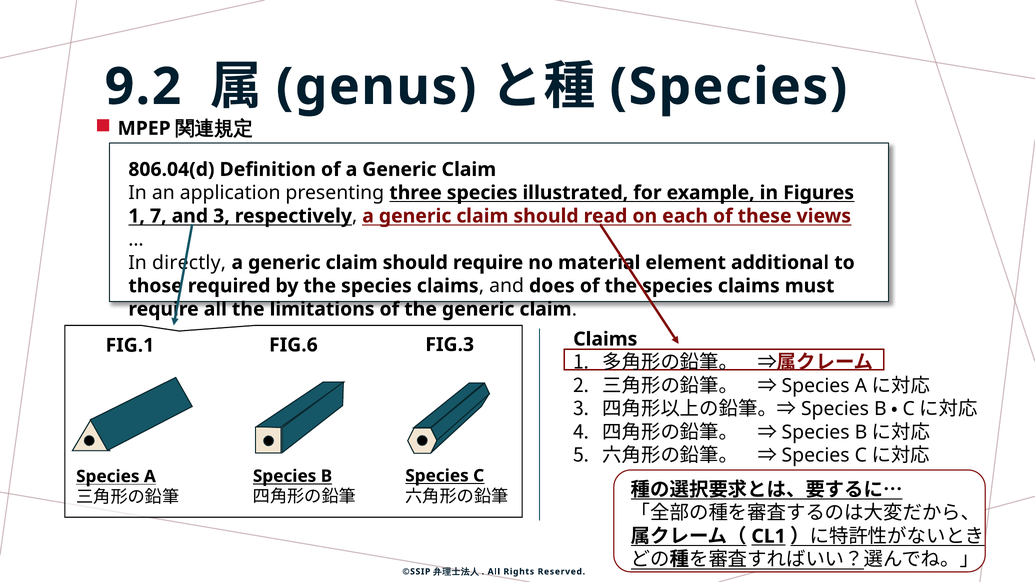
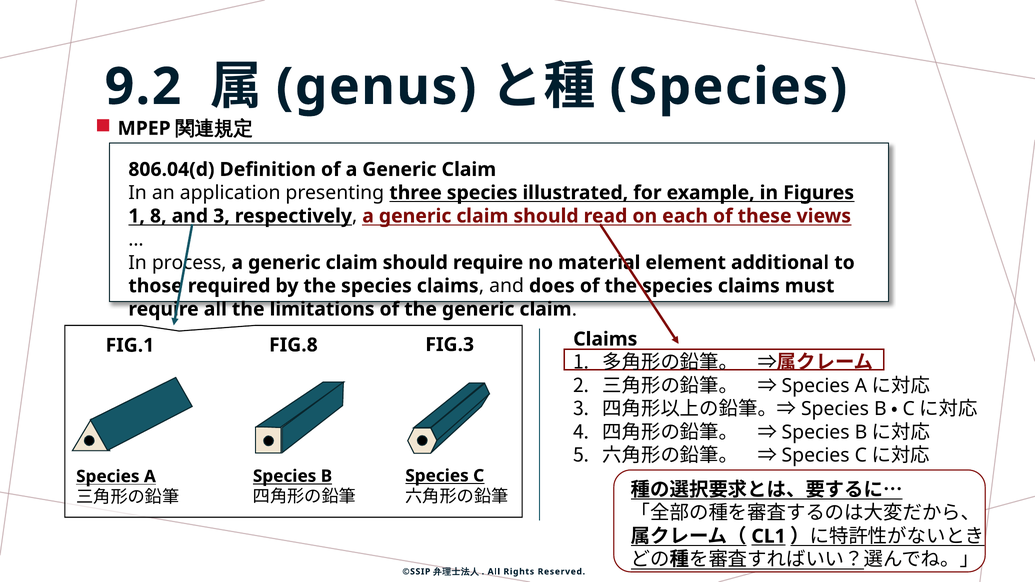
7: 7 -> 8 (158, 216)
directly: directly -> process (189, 263)
FIG.6: FIG.6 -> FIG.8 (293, 345)
